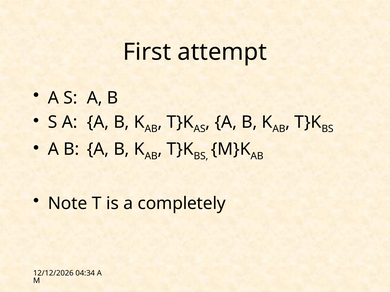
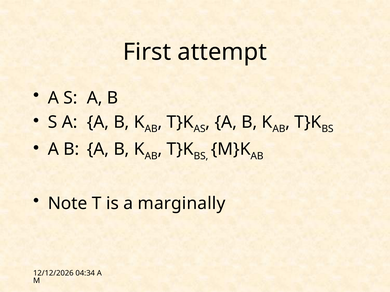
completely: completely -> marginally (182, 204)
